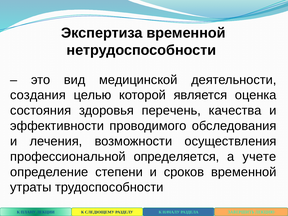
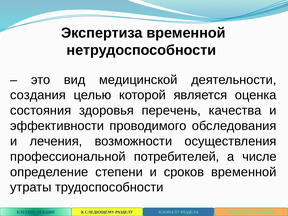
определяется: определяется -> потребителей (177, 157)
учете: учете -> числе (259, 157)
